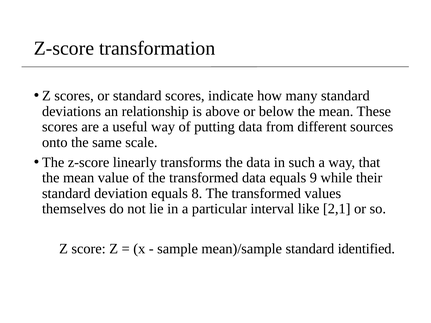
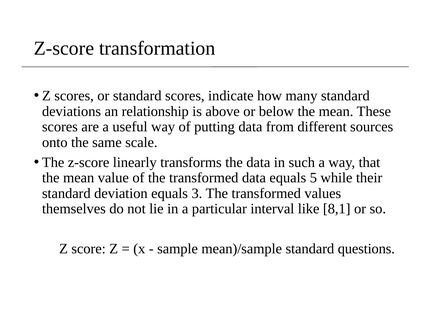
9: 9 -> 5 (313, 178)
8: 8 -> 3 (197, 193)
2,1: 2,1 -> 8,1 (337, 209)
identified: identified -> questions (366, 249)
